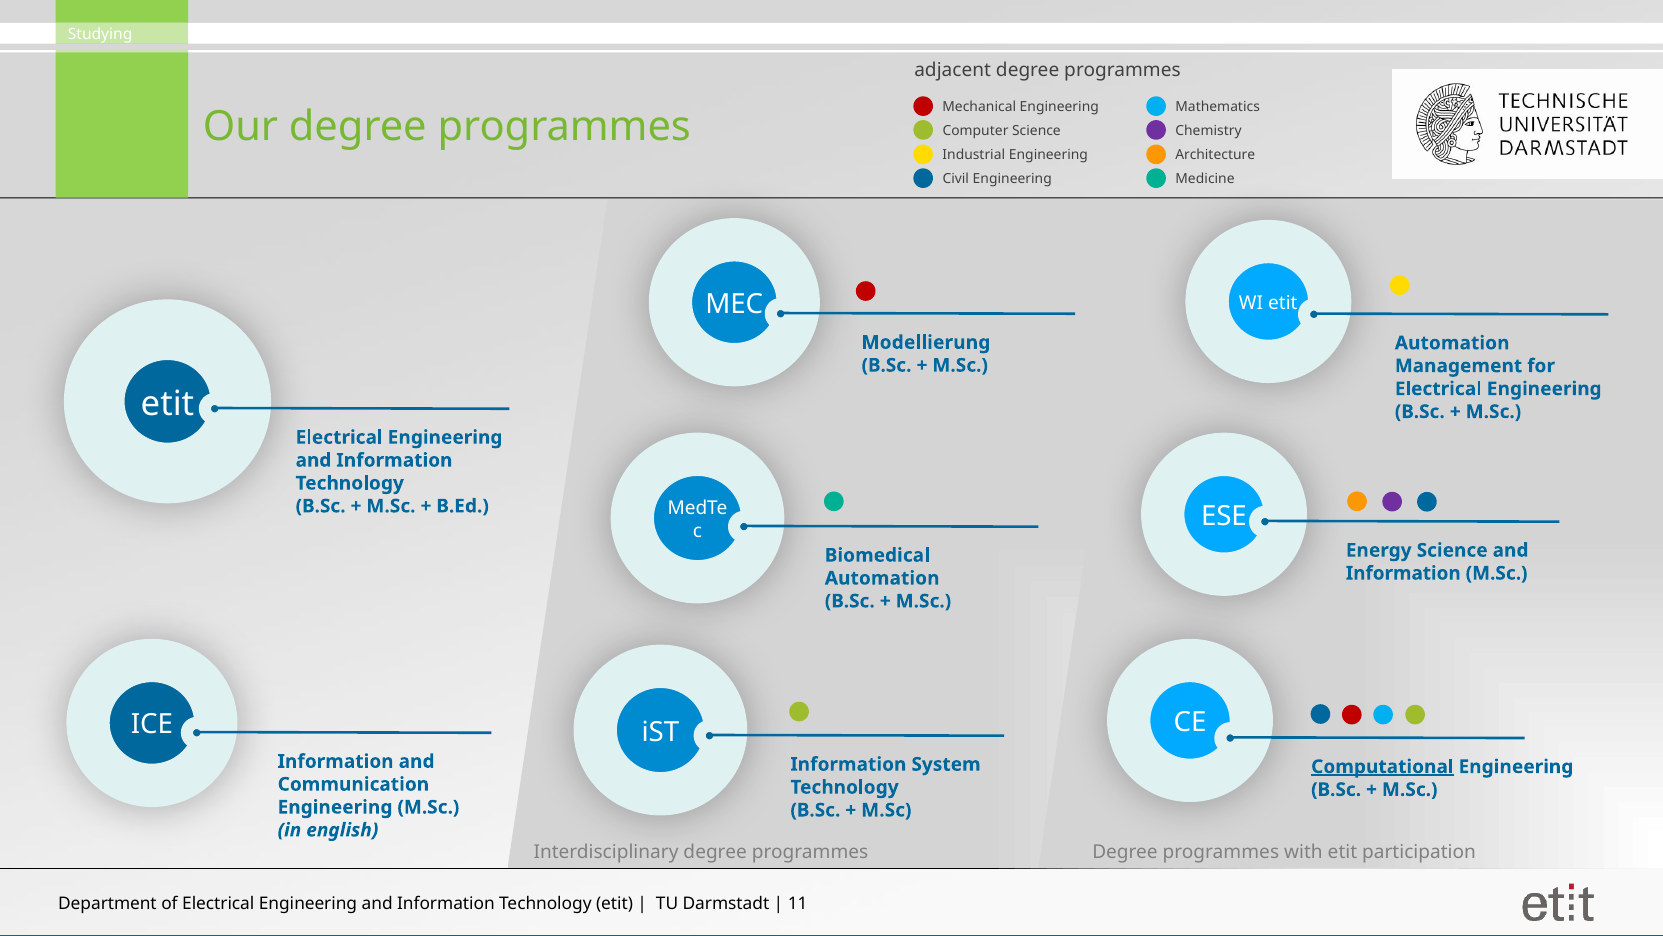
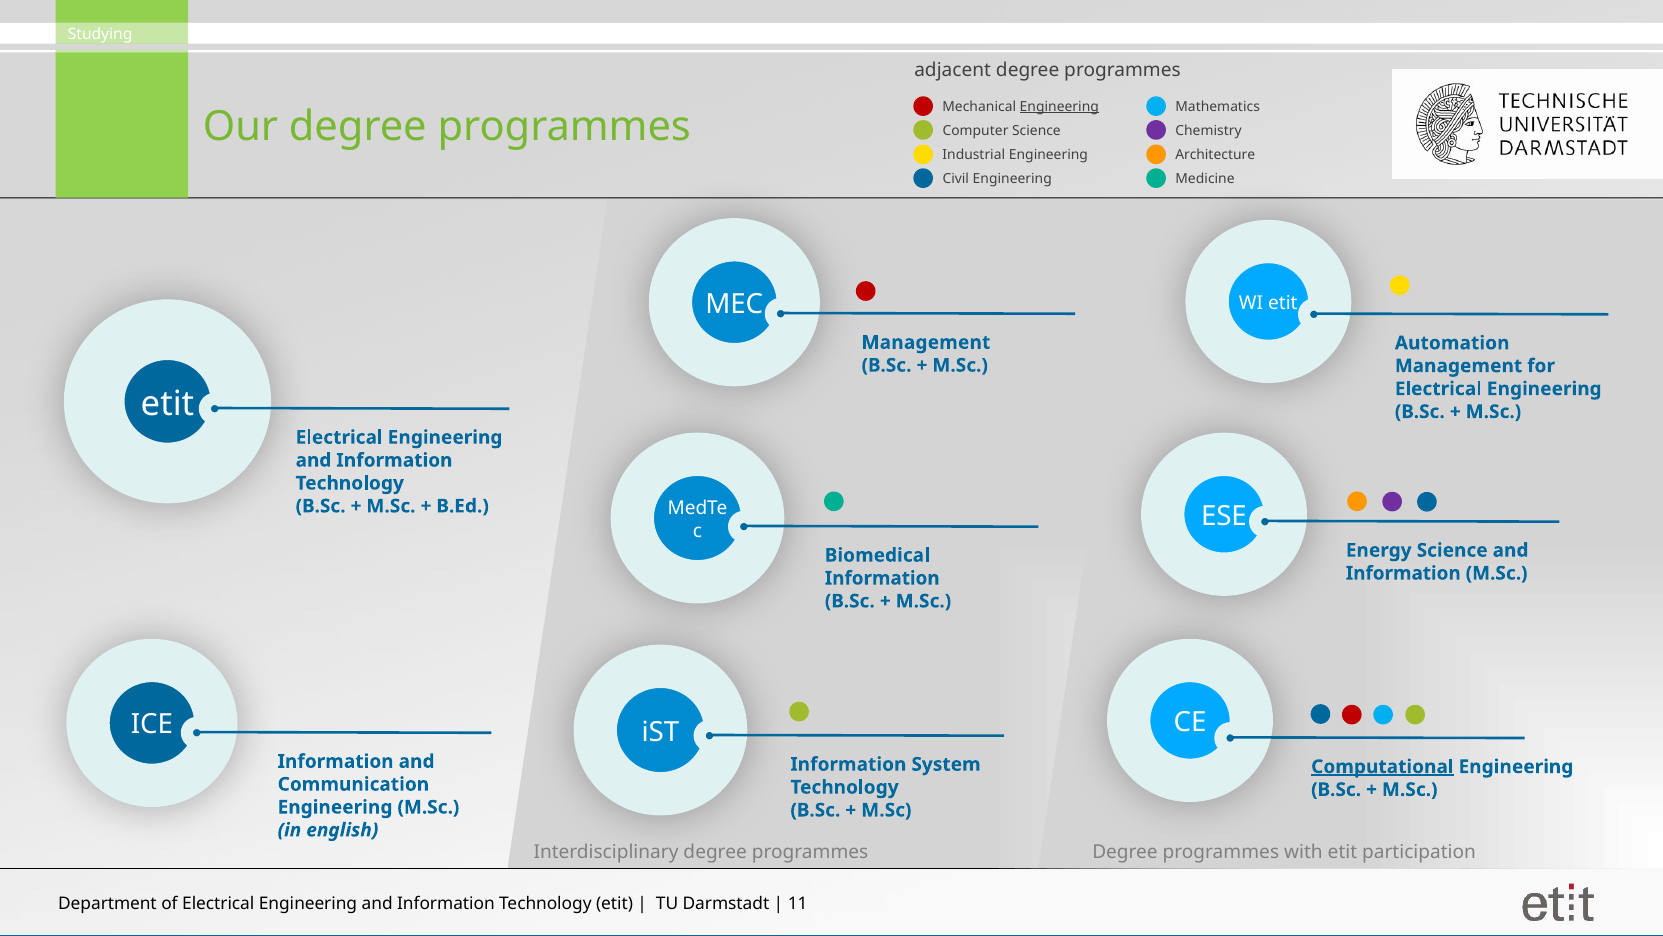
Engineering underline: none -> present (1059, 107)
Modellierung: Modellierung -> Management (926, 342)
Automation: Automation -> Information (882, 578)
